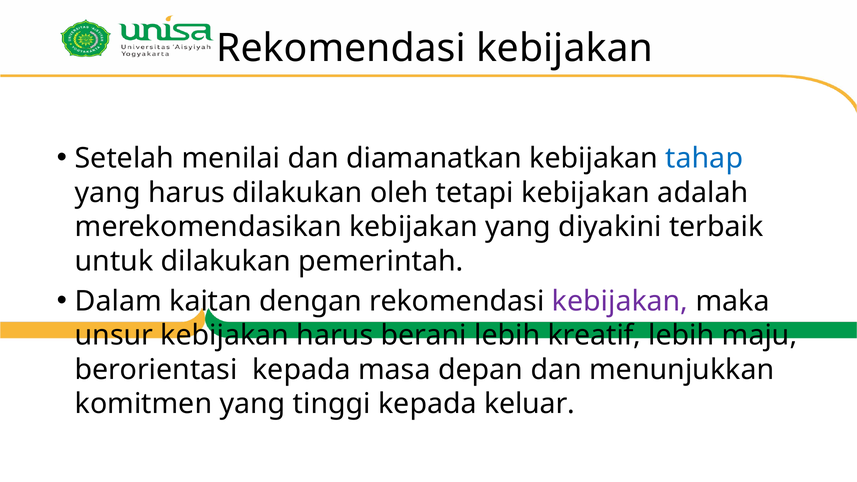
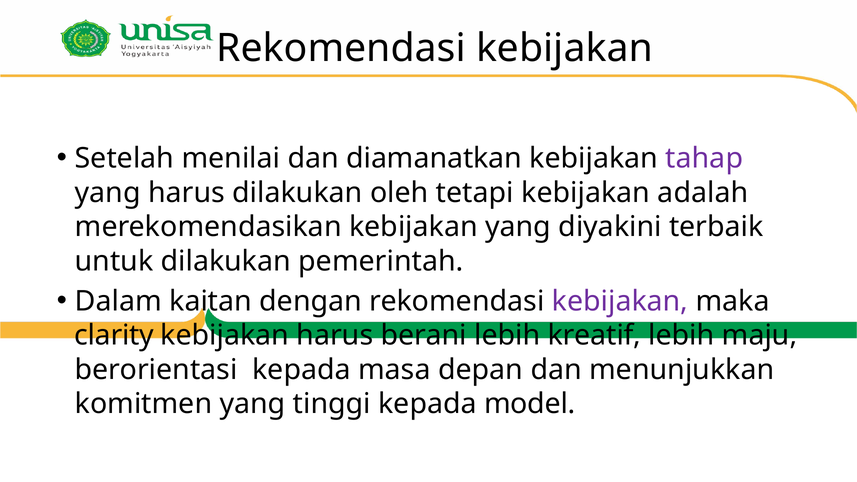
tahap colour: blue -> purple (704, 158)
unsur: unsur -> clarity (114, 335)
keluar: keluar -> model (530, 404)
